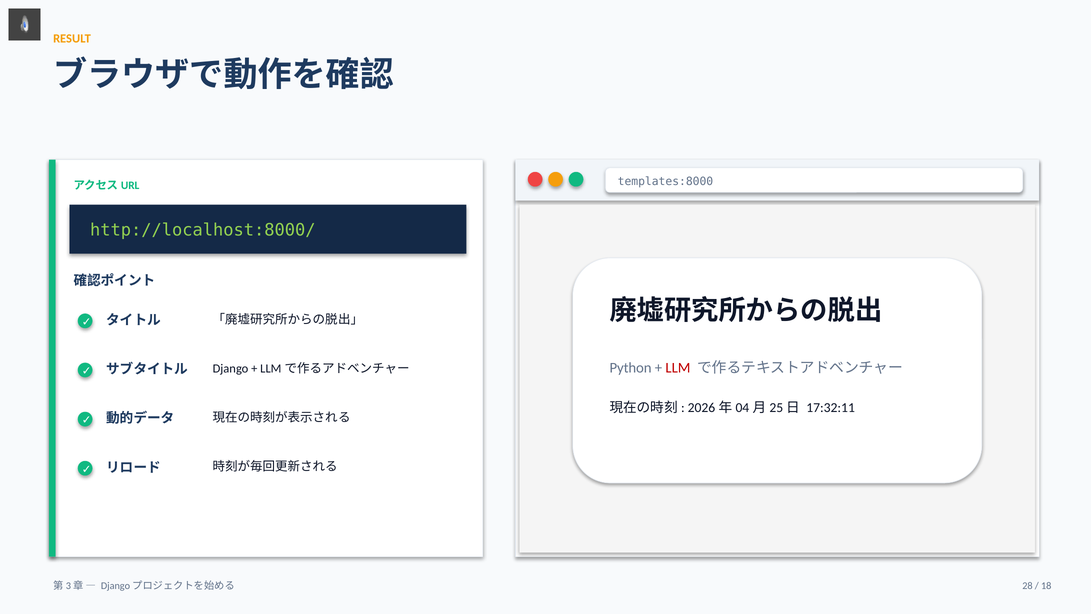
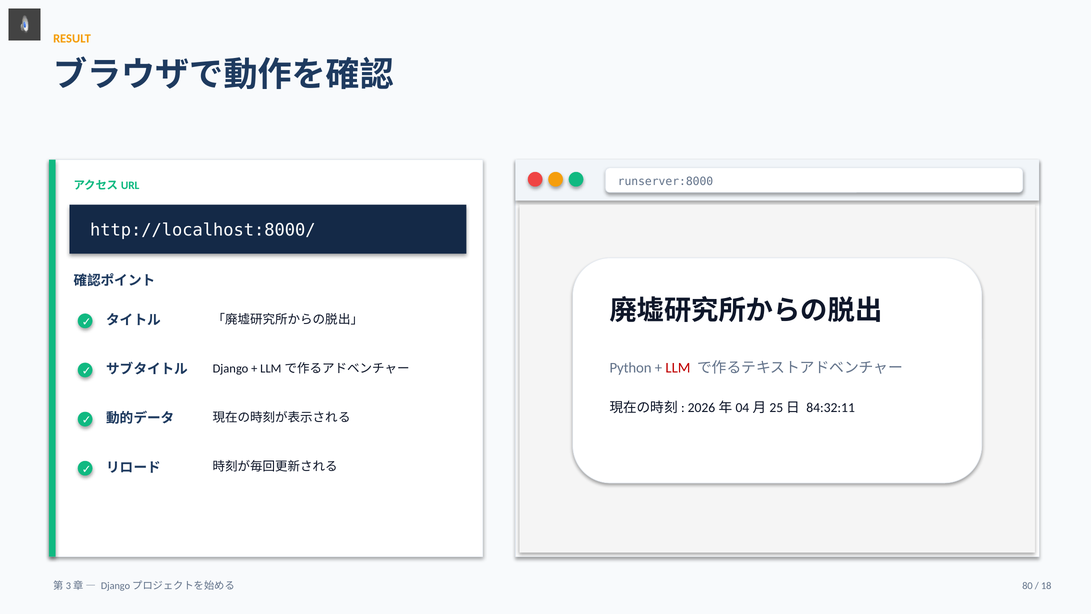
templates:8000: templates:8000 -> runserver:8000 (665, 181)
http://localhost:8000/ colour: light green -> white (203, 230)
17:32:11: 17:32:11 -> 84:32:11 (831, 408)
28: 28 -> 80 (1027, 585)
